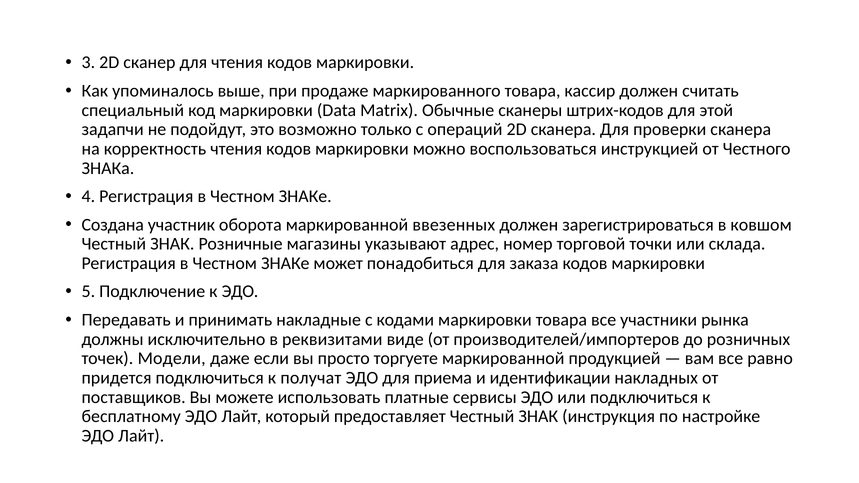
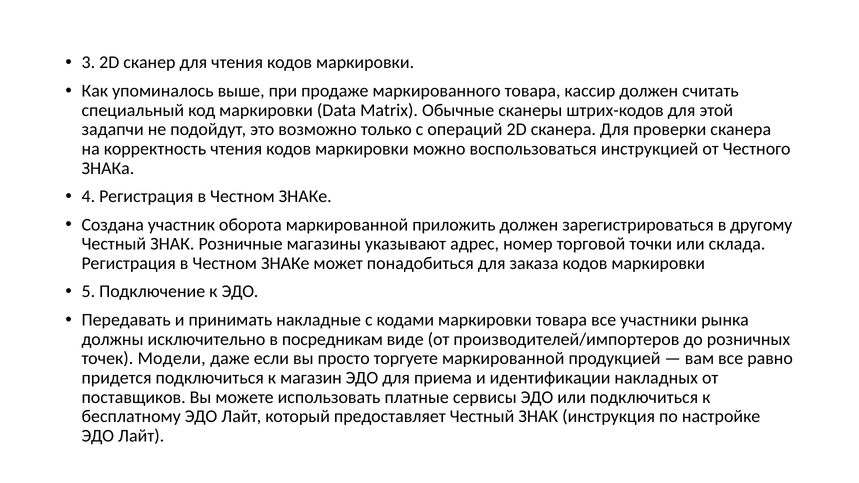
ввезенных: ввезенных -> приложить (454, 225)
ковшом: ковшом -> другому (761, 225)
реквизитами: реквизитами -> посредникам (332, 339)
получат: получат -> магазин (311, 378)
